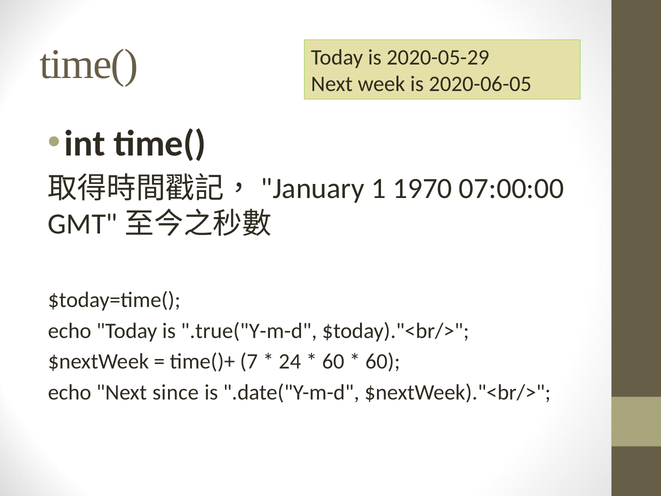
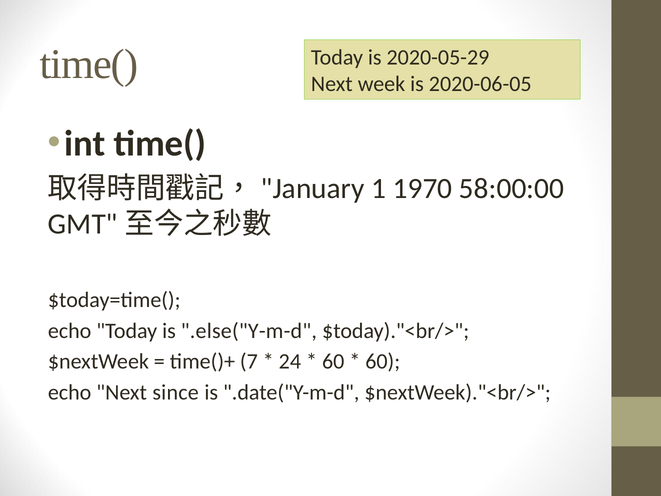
07:00:00: 07:00:00 -> 58:00:00 (511, 189)
.true("Y-m-d: .true("Y-m-d -> .else("Y-m-d (249, 331)
